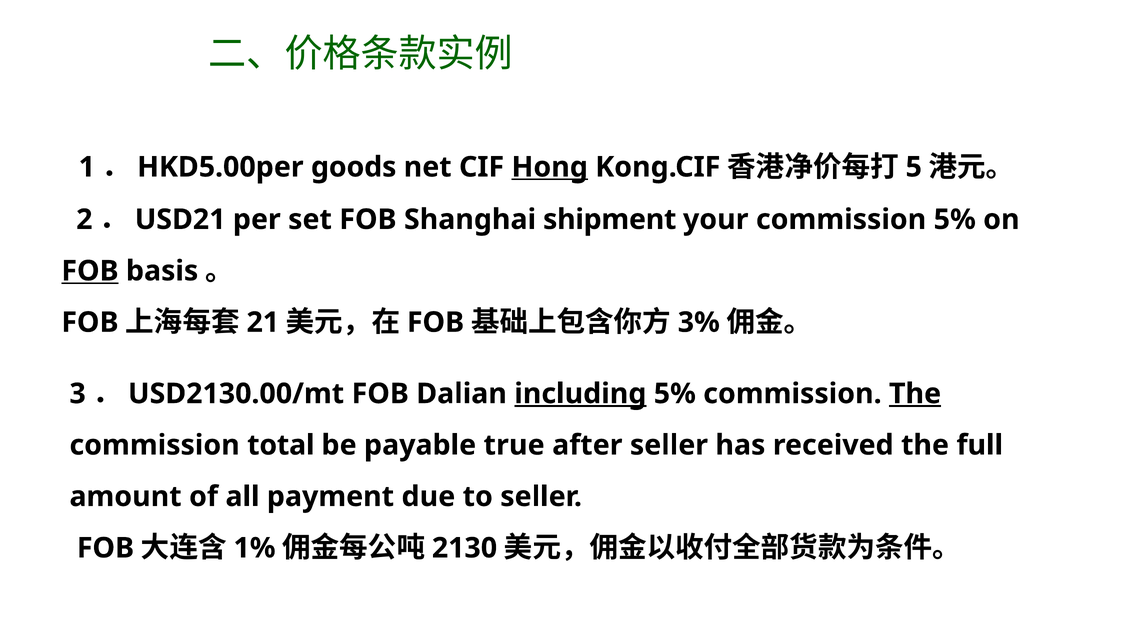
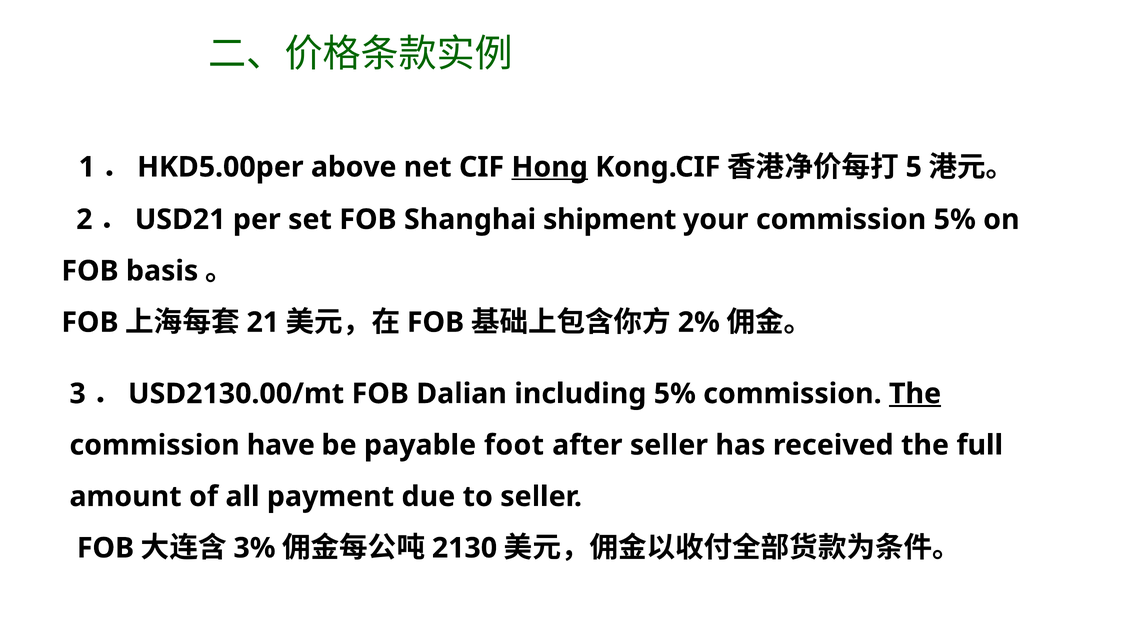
goods: goods -> above (354, 167)
FOB underline: present -> none (90, 271)
3%: 3% -> 2% (699, 322)
including underline: present -> none (580, 393)
total: total -> have (281, 445)
true: true -> foot (514, 445)
1%: 1% -> 3% (255, 547)
